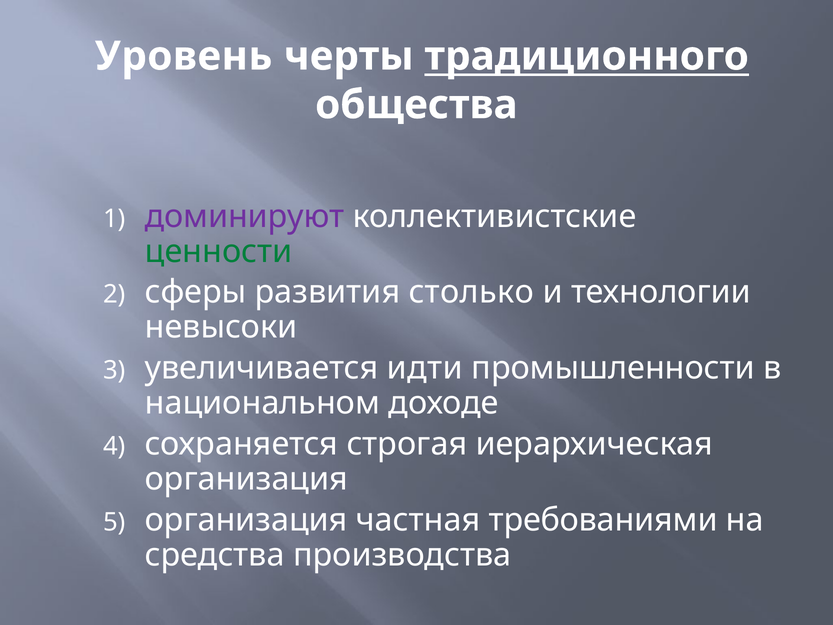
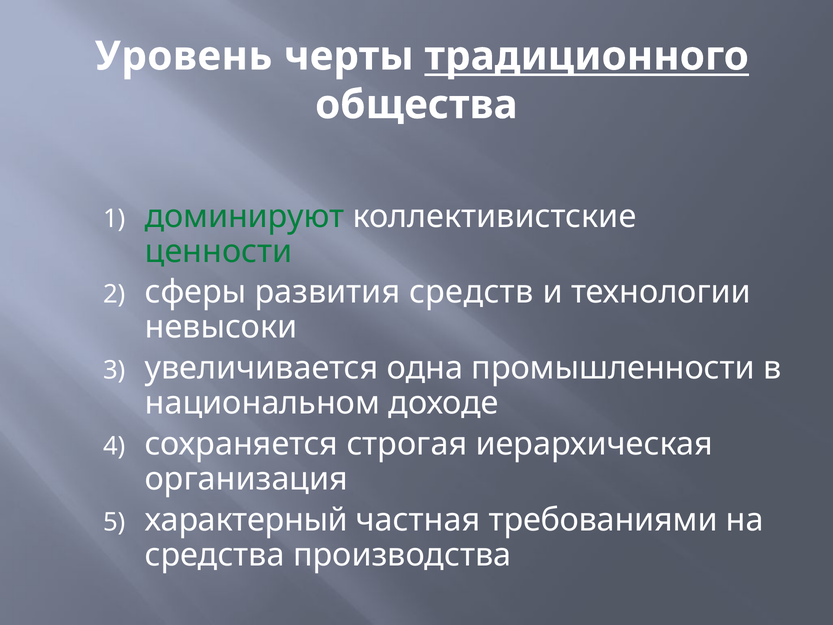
доминируют colour: purple -> green (245, 216)
столько: столько -> средств (471, 292)
идти: идти -> одна (425, 368)
организация: организация -> характерный (246, 520)
